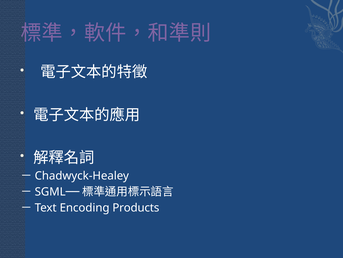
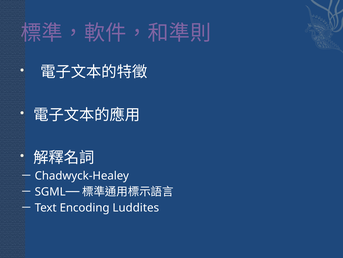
Products: Products -> Luddites (136, 207)
